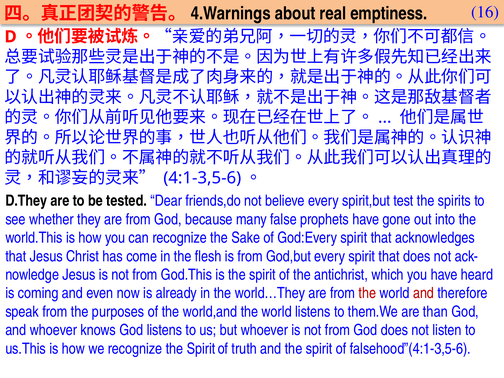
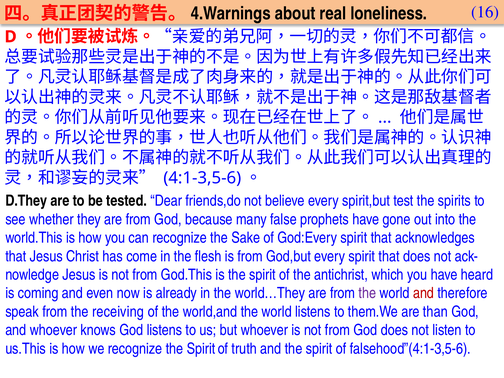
emptiness: emptiness -> loneliness (389, 14)
the colour: red -> purple (367, 293)
purposes: purposes -> receiving (118, 312)
